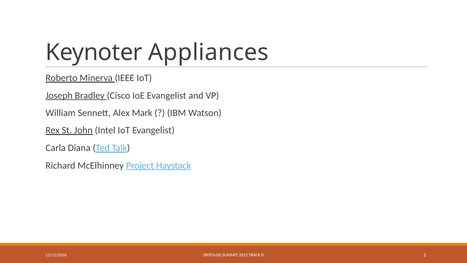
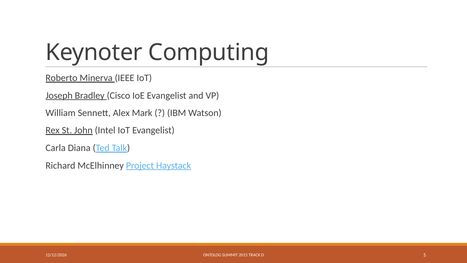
Appliances: Appliances -> Computing (209, 52)
